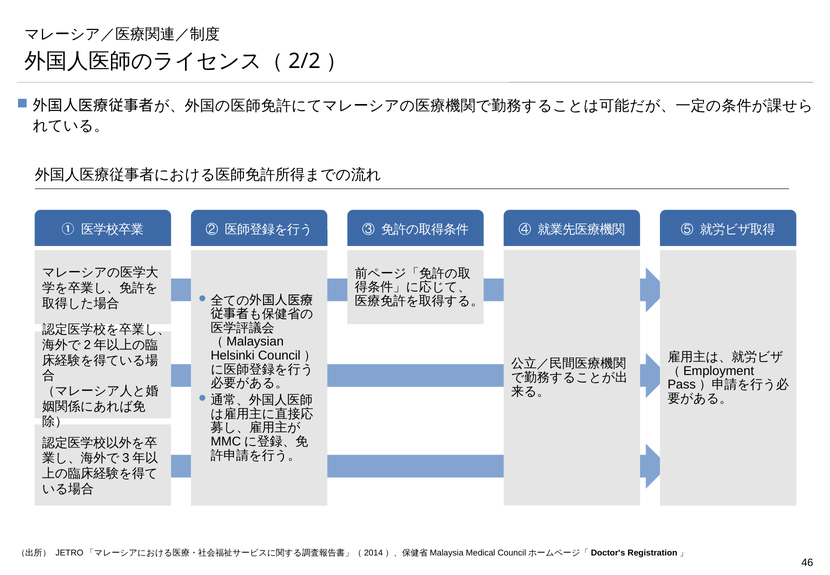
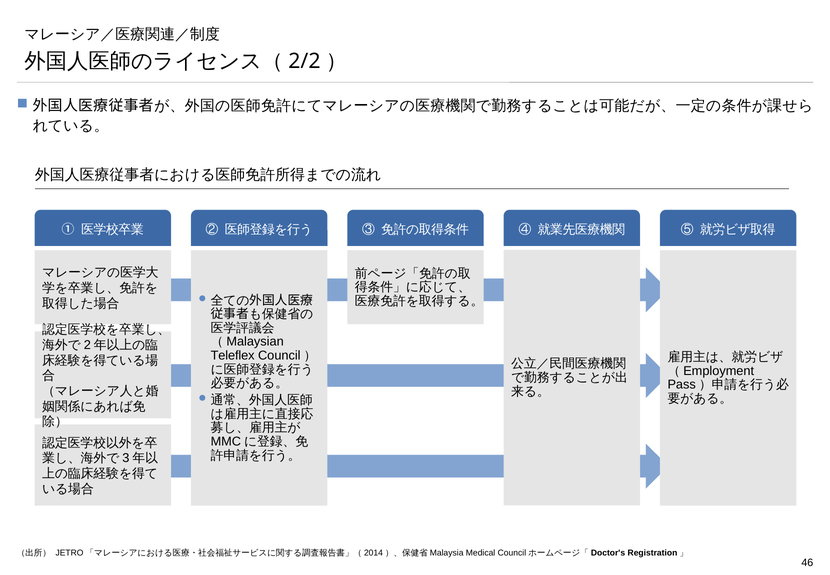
Helsinki: Helsinki -> Teleflex (233, 355)
